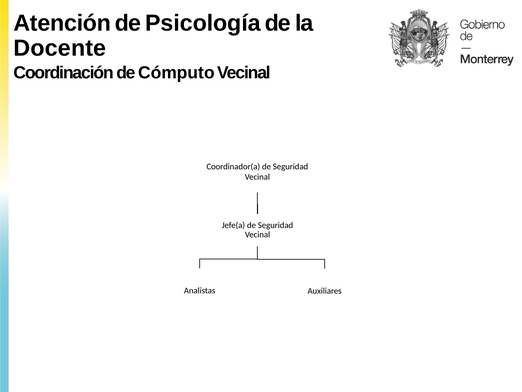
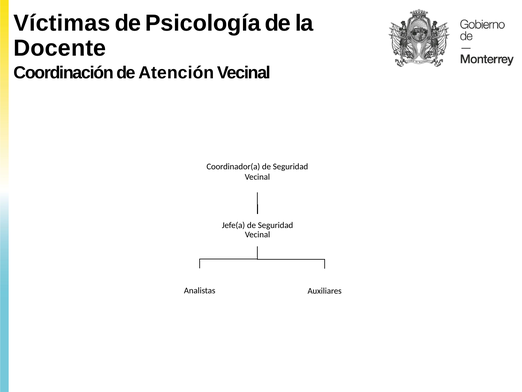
Atención: Atención -> Víctimas (62, 23)
Cómputo: Cómputo -> Atención (176, 73)
